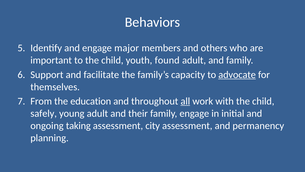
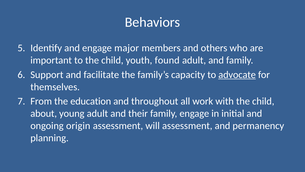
all underline: present -> none (185, 101)
safely: safely -> about (44, 113)
taking: taking -> origin (78, 125)
city: city -> will (153, 125)
